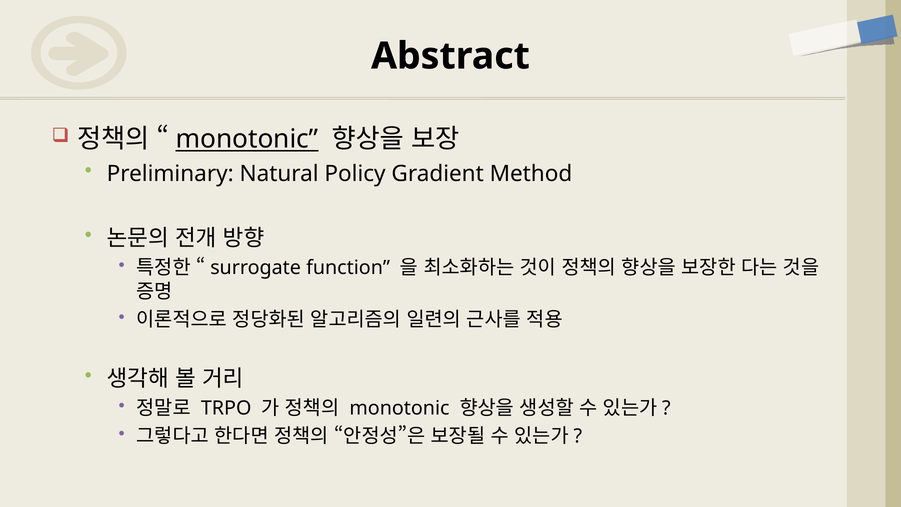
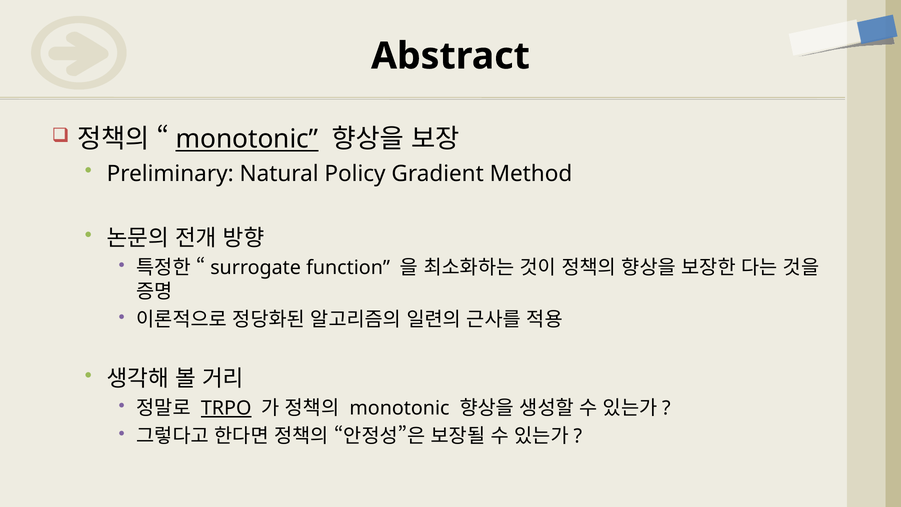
TRPO underline: none -> present (226, 408)
